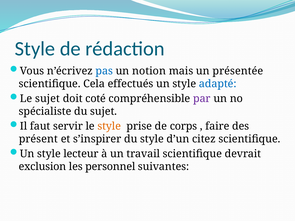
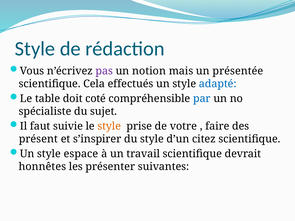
pas colour: blue -> purple (104, 71)
Le sujet: sujet -> table (48, 99)
par colour: purple -> blue (202, 99)
servir: servir -> suivie (68, 126)
corps: corps -> votre (183, 126)
lecteur: lecteur -> espace (81, 154)
exclusion: exclusion -> honnêtes (42, 167)
personnel: personnel -> présenter (110, 167)
